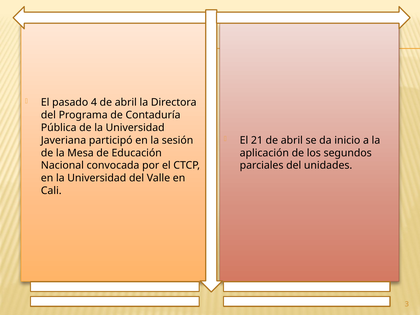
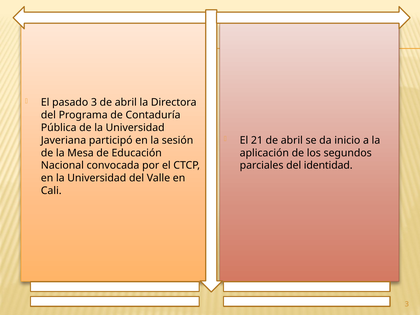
pasado 4: 4 -> 3 (94, 102)
unidades: unidades -> identidad (328, 165)
